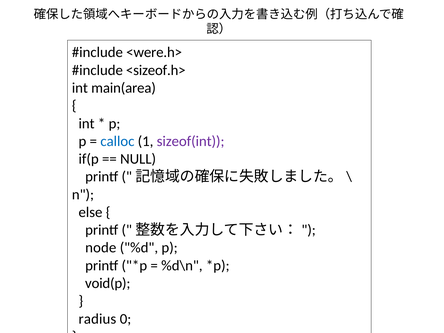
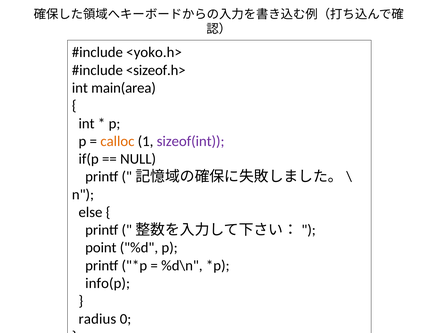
<were.h>: <were.h> -> <yoko.h> (154, 52)
calloc colour: blue -> orange (117, 141)
node: node -> point (101, 248)
void(p: void(p -> info(p (108, 283)
